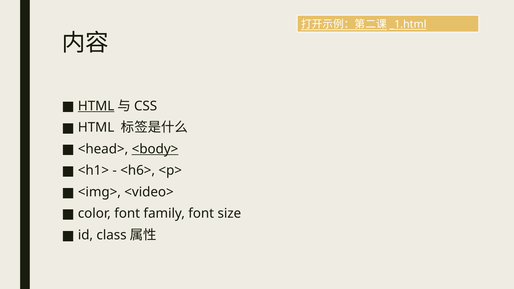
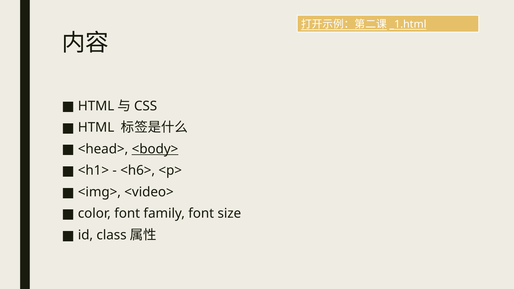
HTML underline: present -> none (96, 106)
